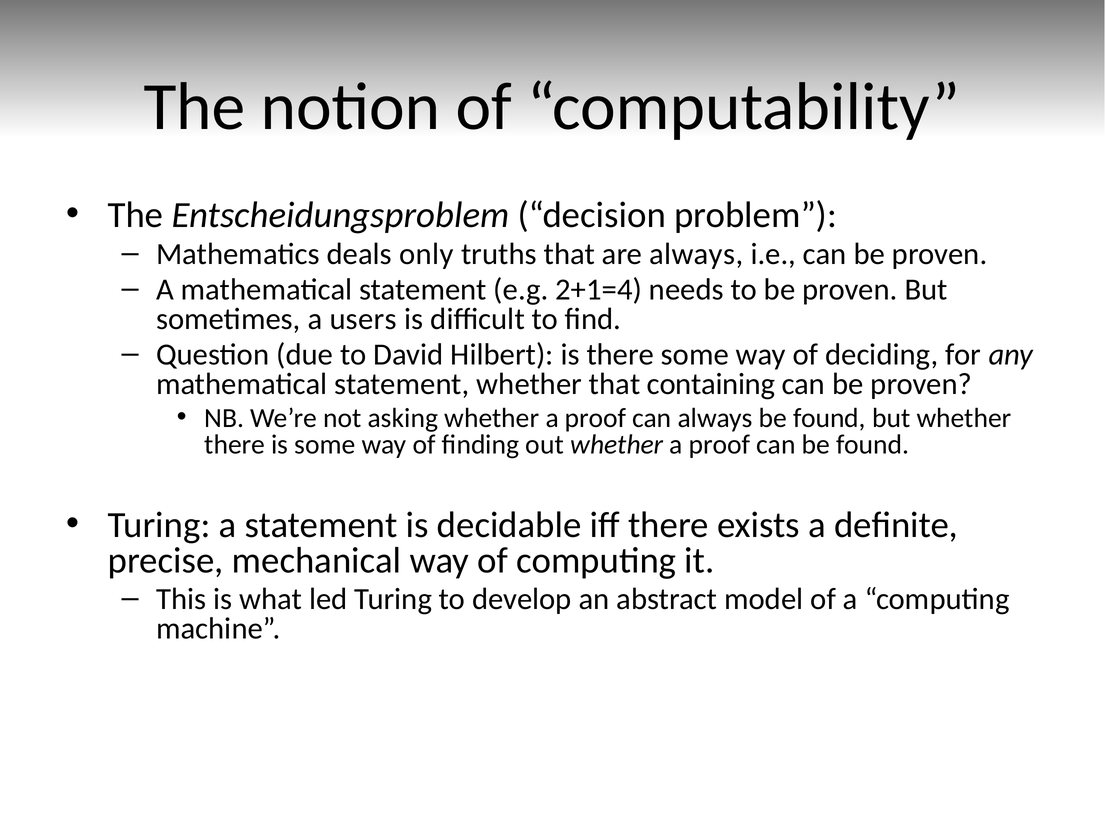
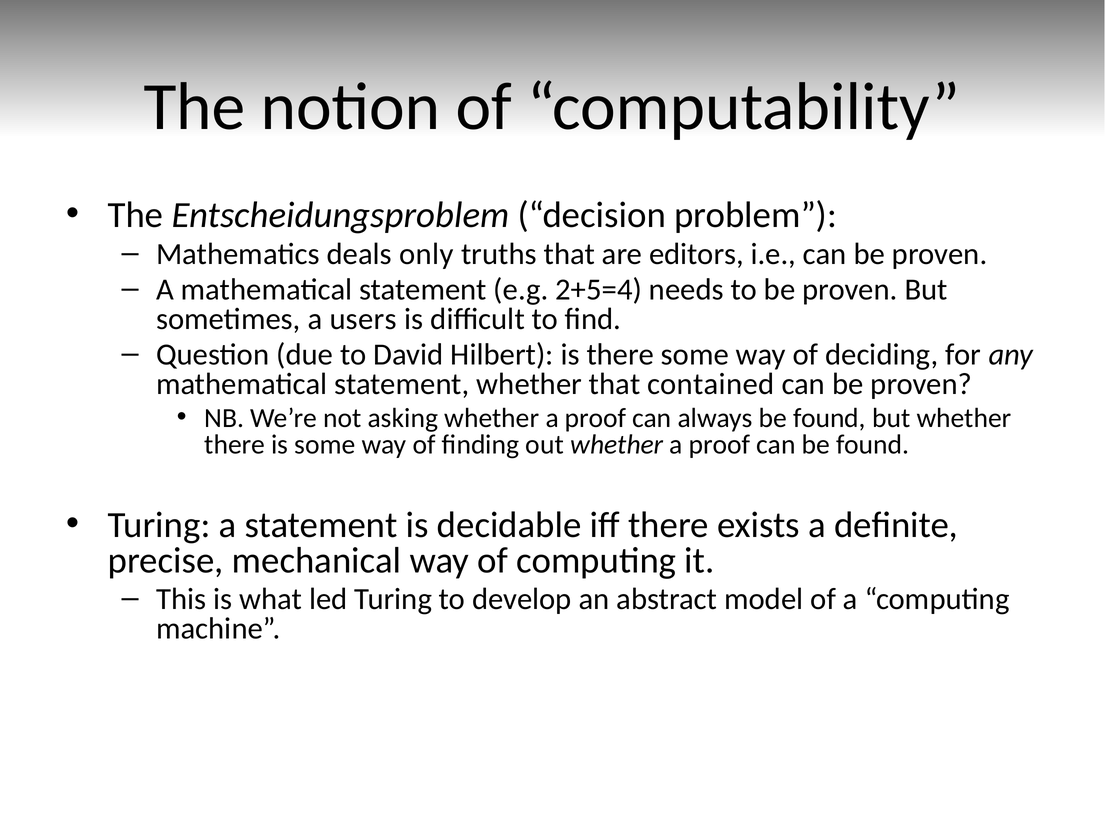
are always: always -> editors (696, 254)
2+1=4: 2+1=4 -> 2+5=4 (599, 289)
containing: containing -> contained (711, 384)
